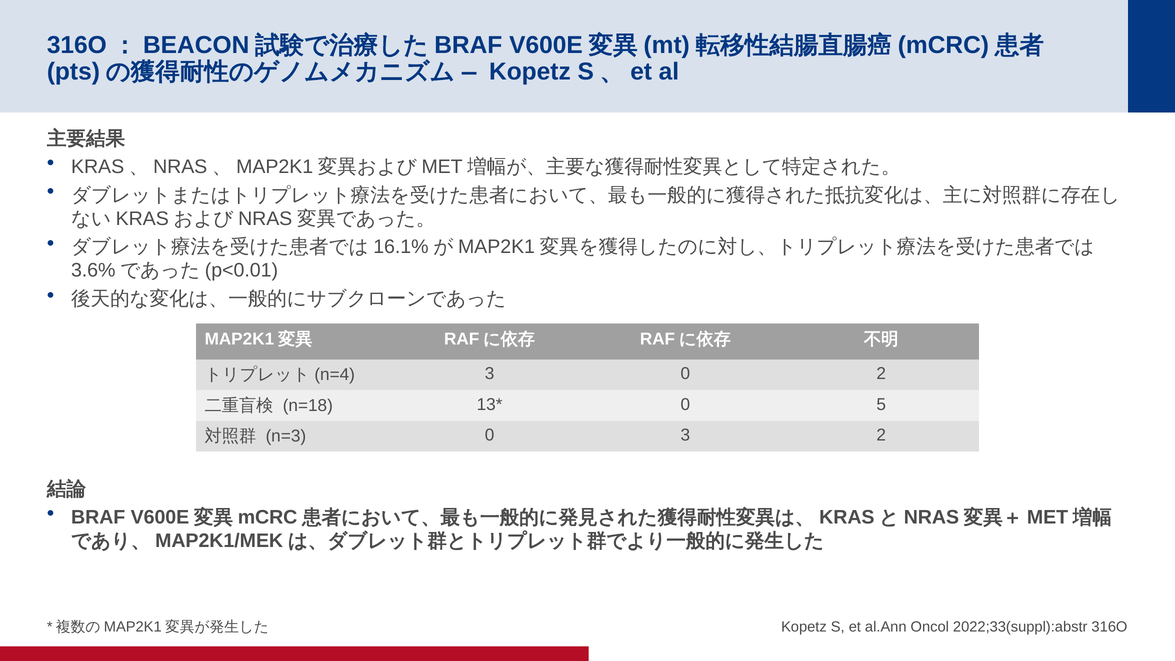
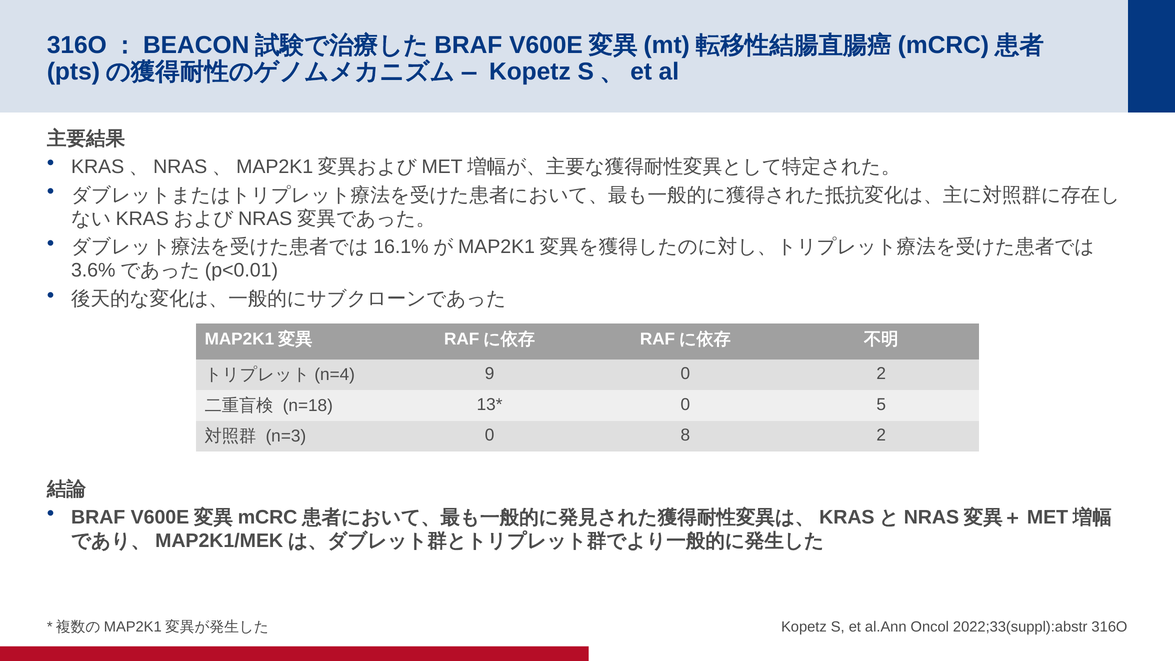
3: 3 -> 9 (490, 374)
0 3: 3 -> 8 (685, 435)
